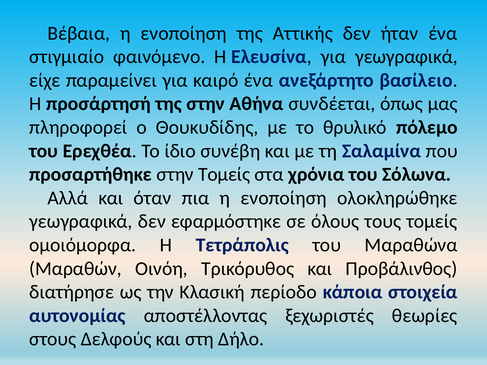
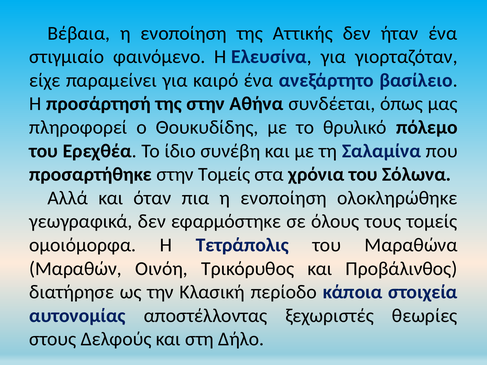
για γεωγραφικά: γεωγραφικά -> γιορταζόταν (406, 57)
